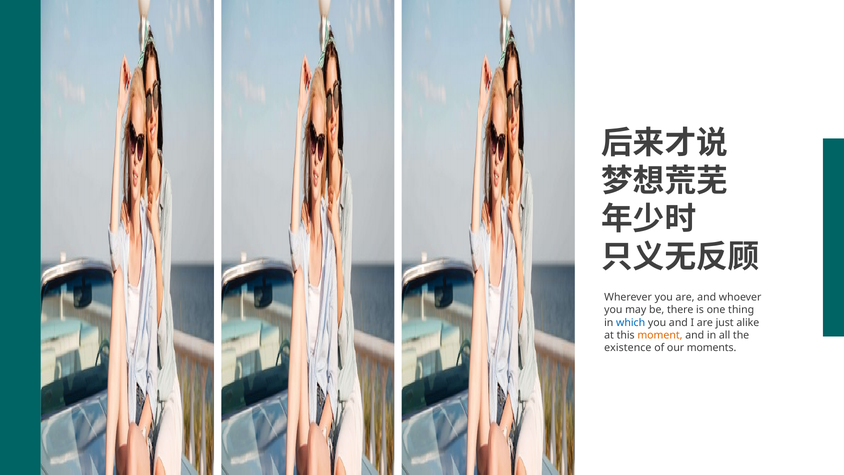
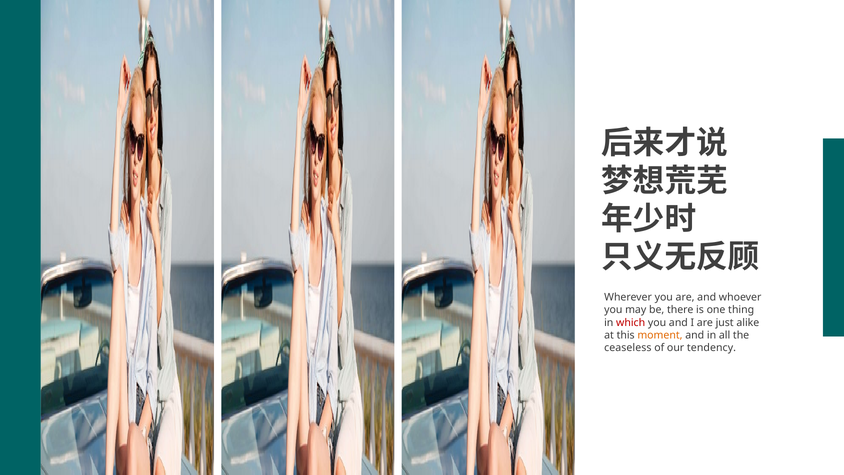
which colour: blue -> red (631, 322)
existence: existence -> ceaseless (628, 348)
moments: moments -> tendency (712, 348)
